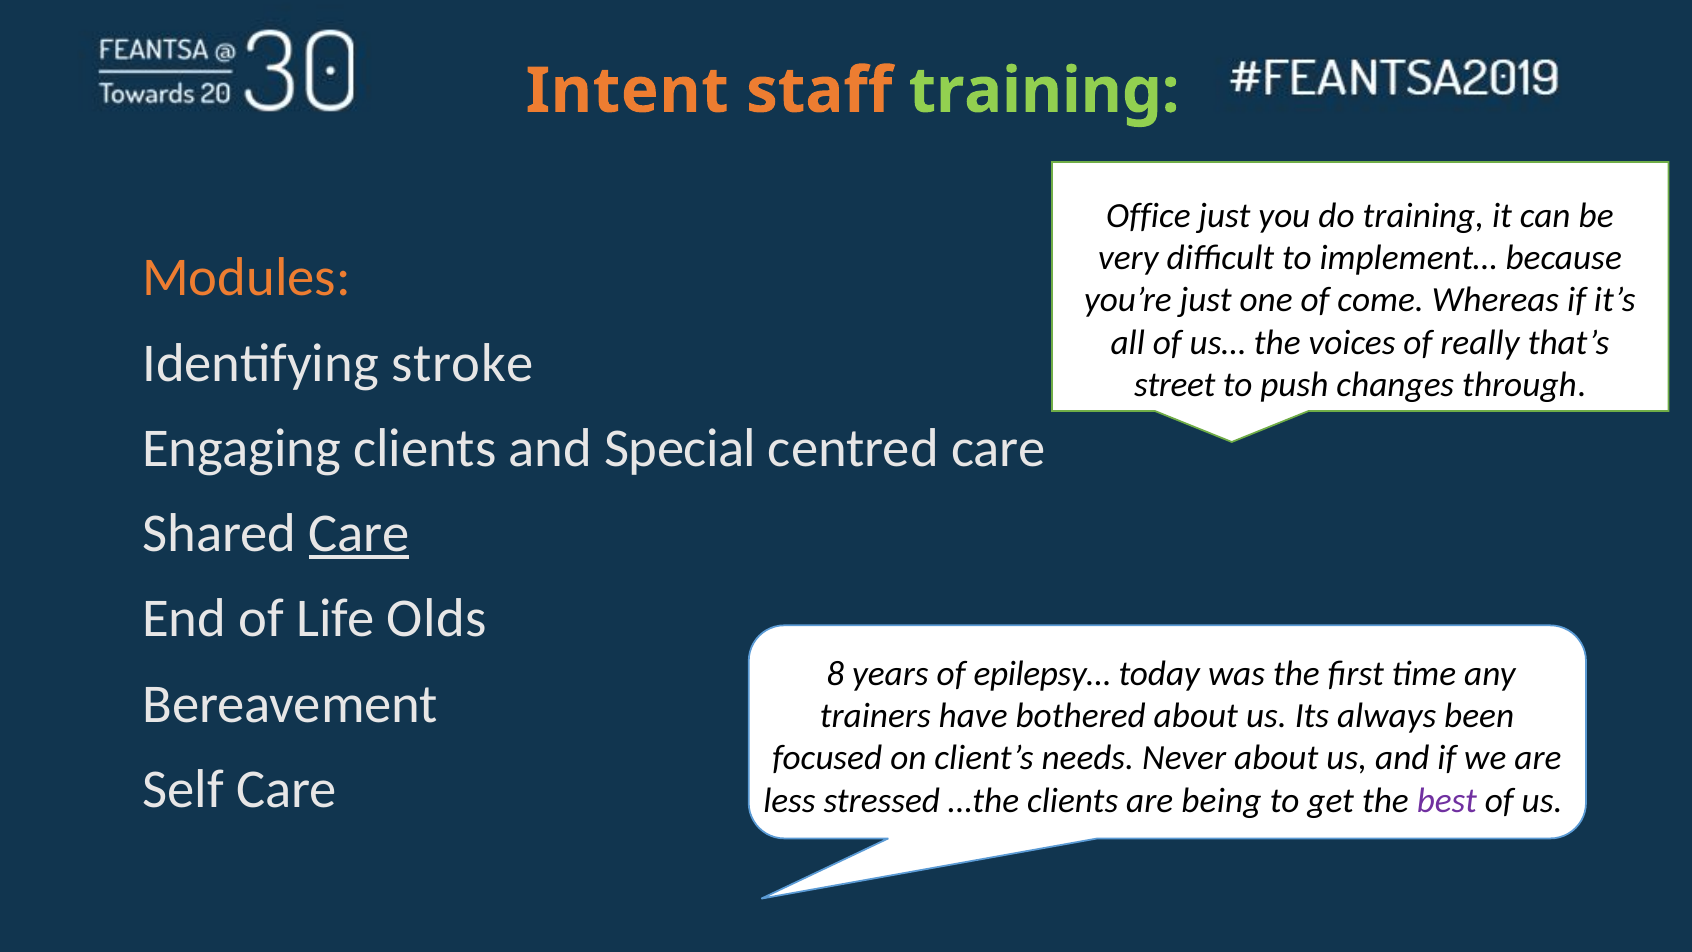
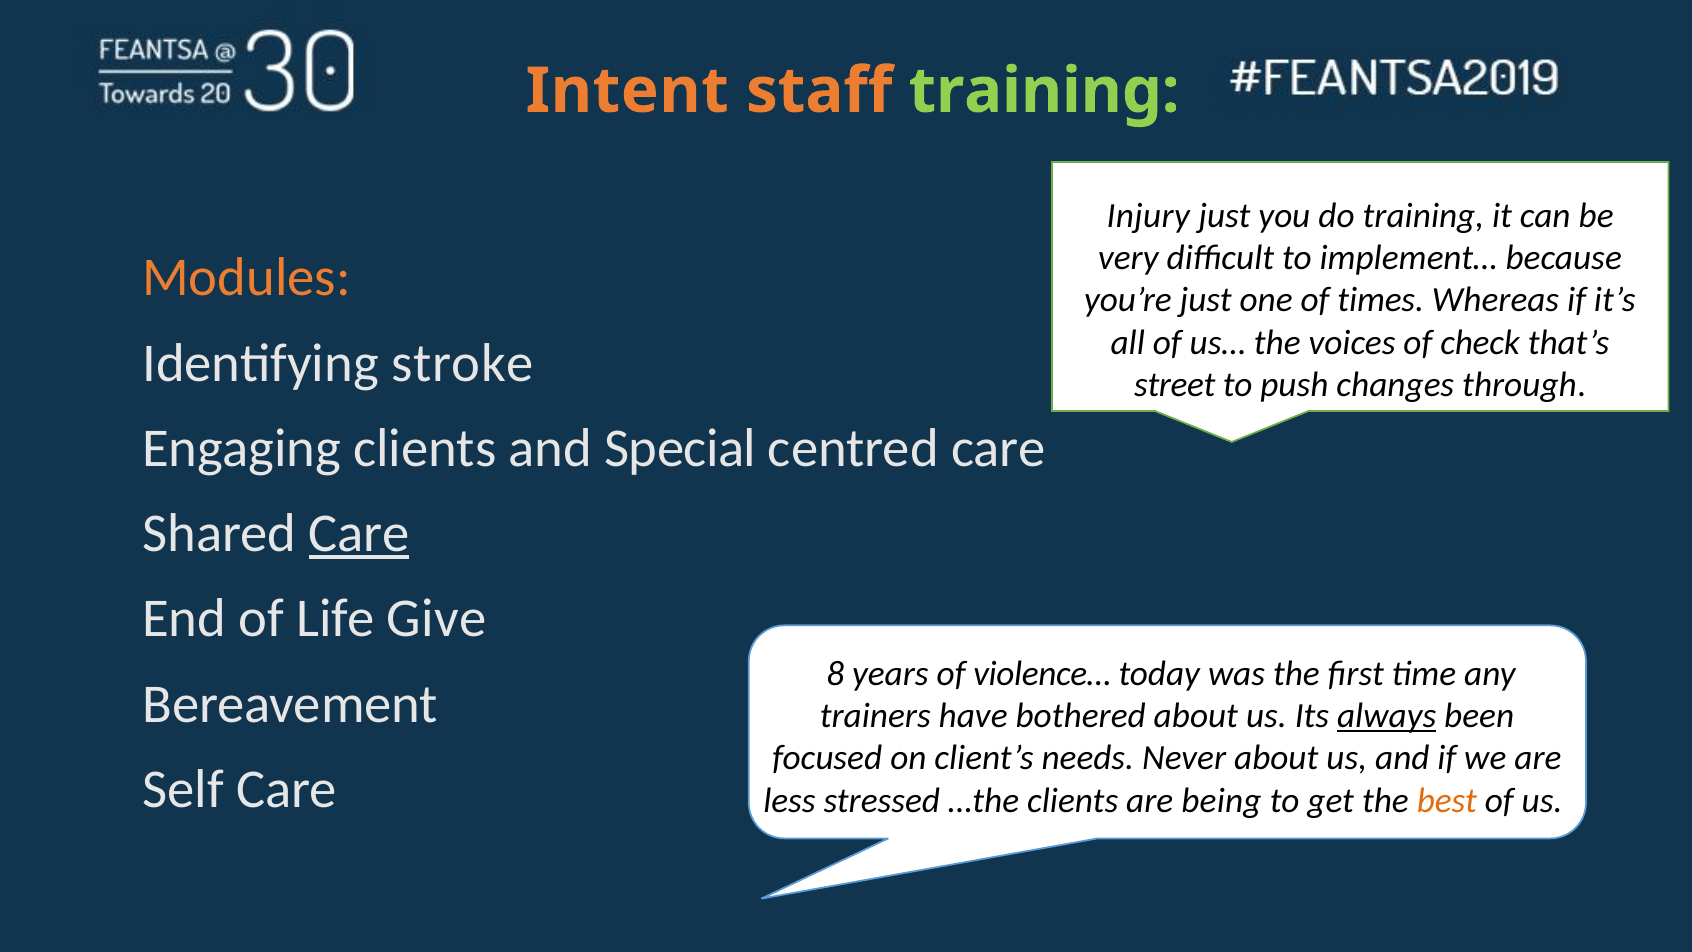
Office: Office -> Injury (1148, 216)
come: come -> times (1381, 300)
really: really -> check (1480, 343)
Olds: Olds -> Give (437, 619)
epilepsy…: epilepsy… -> violence… (1042, 673)
always underline: none -> present (1387, 716)
best colour: purple -> orange (1447, 800)
